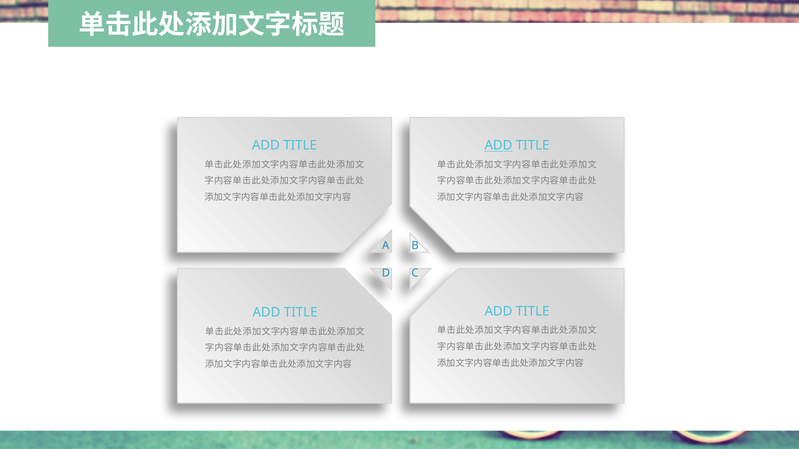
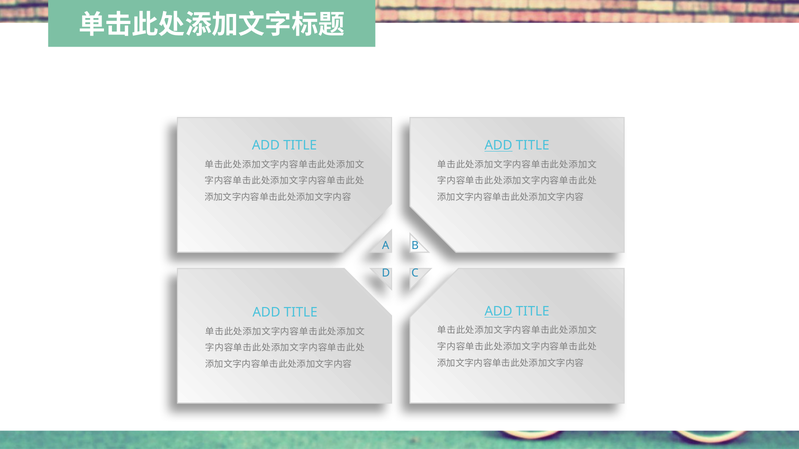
ADD underline: none -> present (498, 312)
